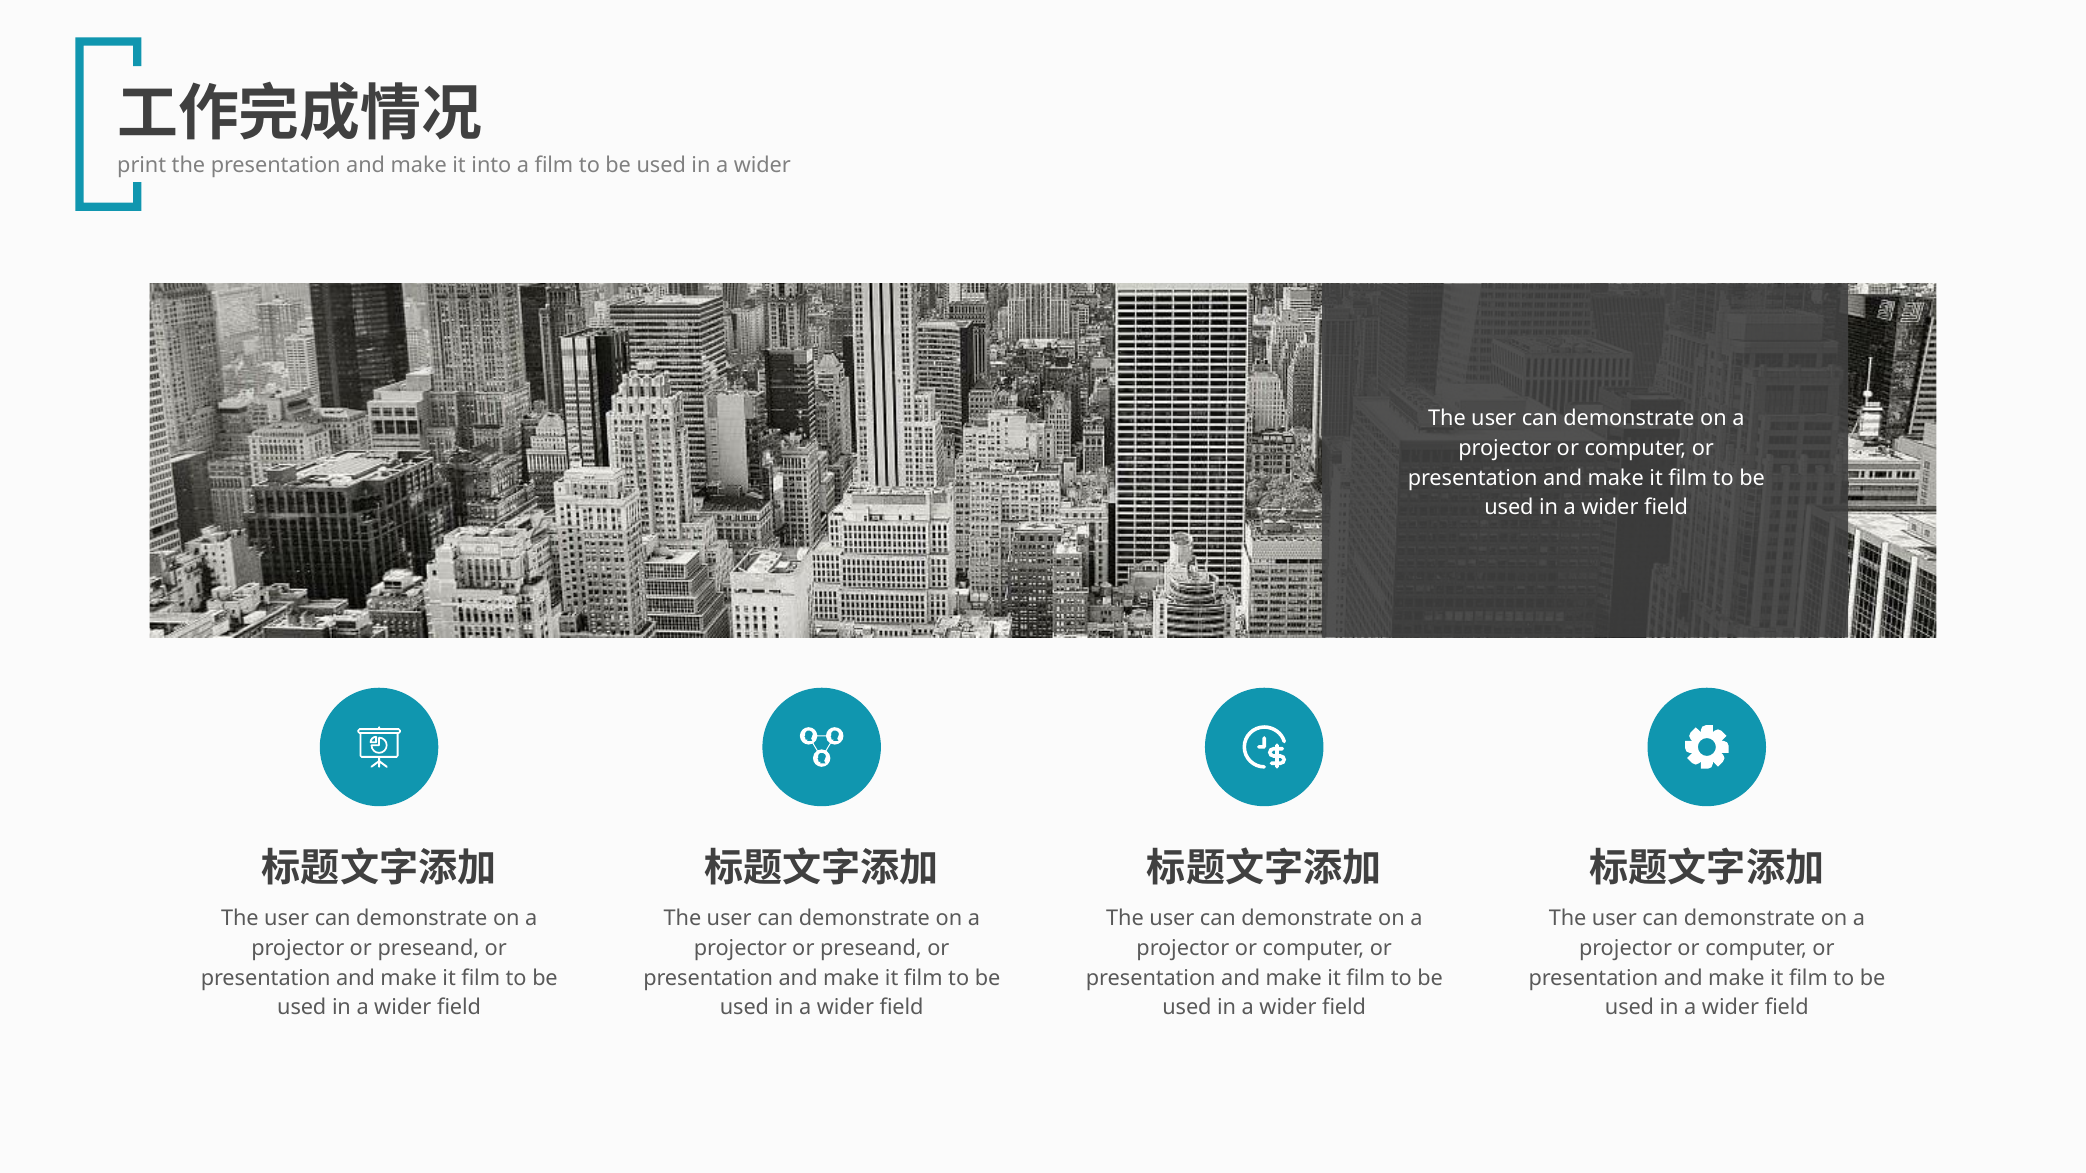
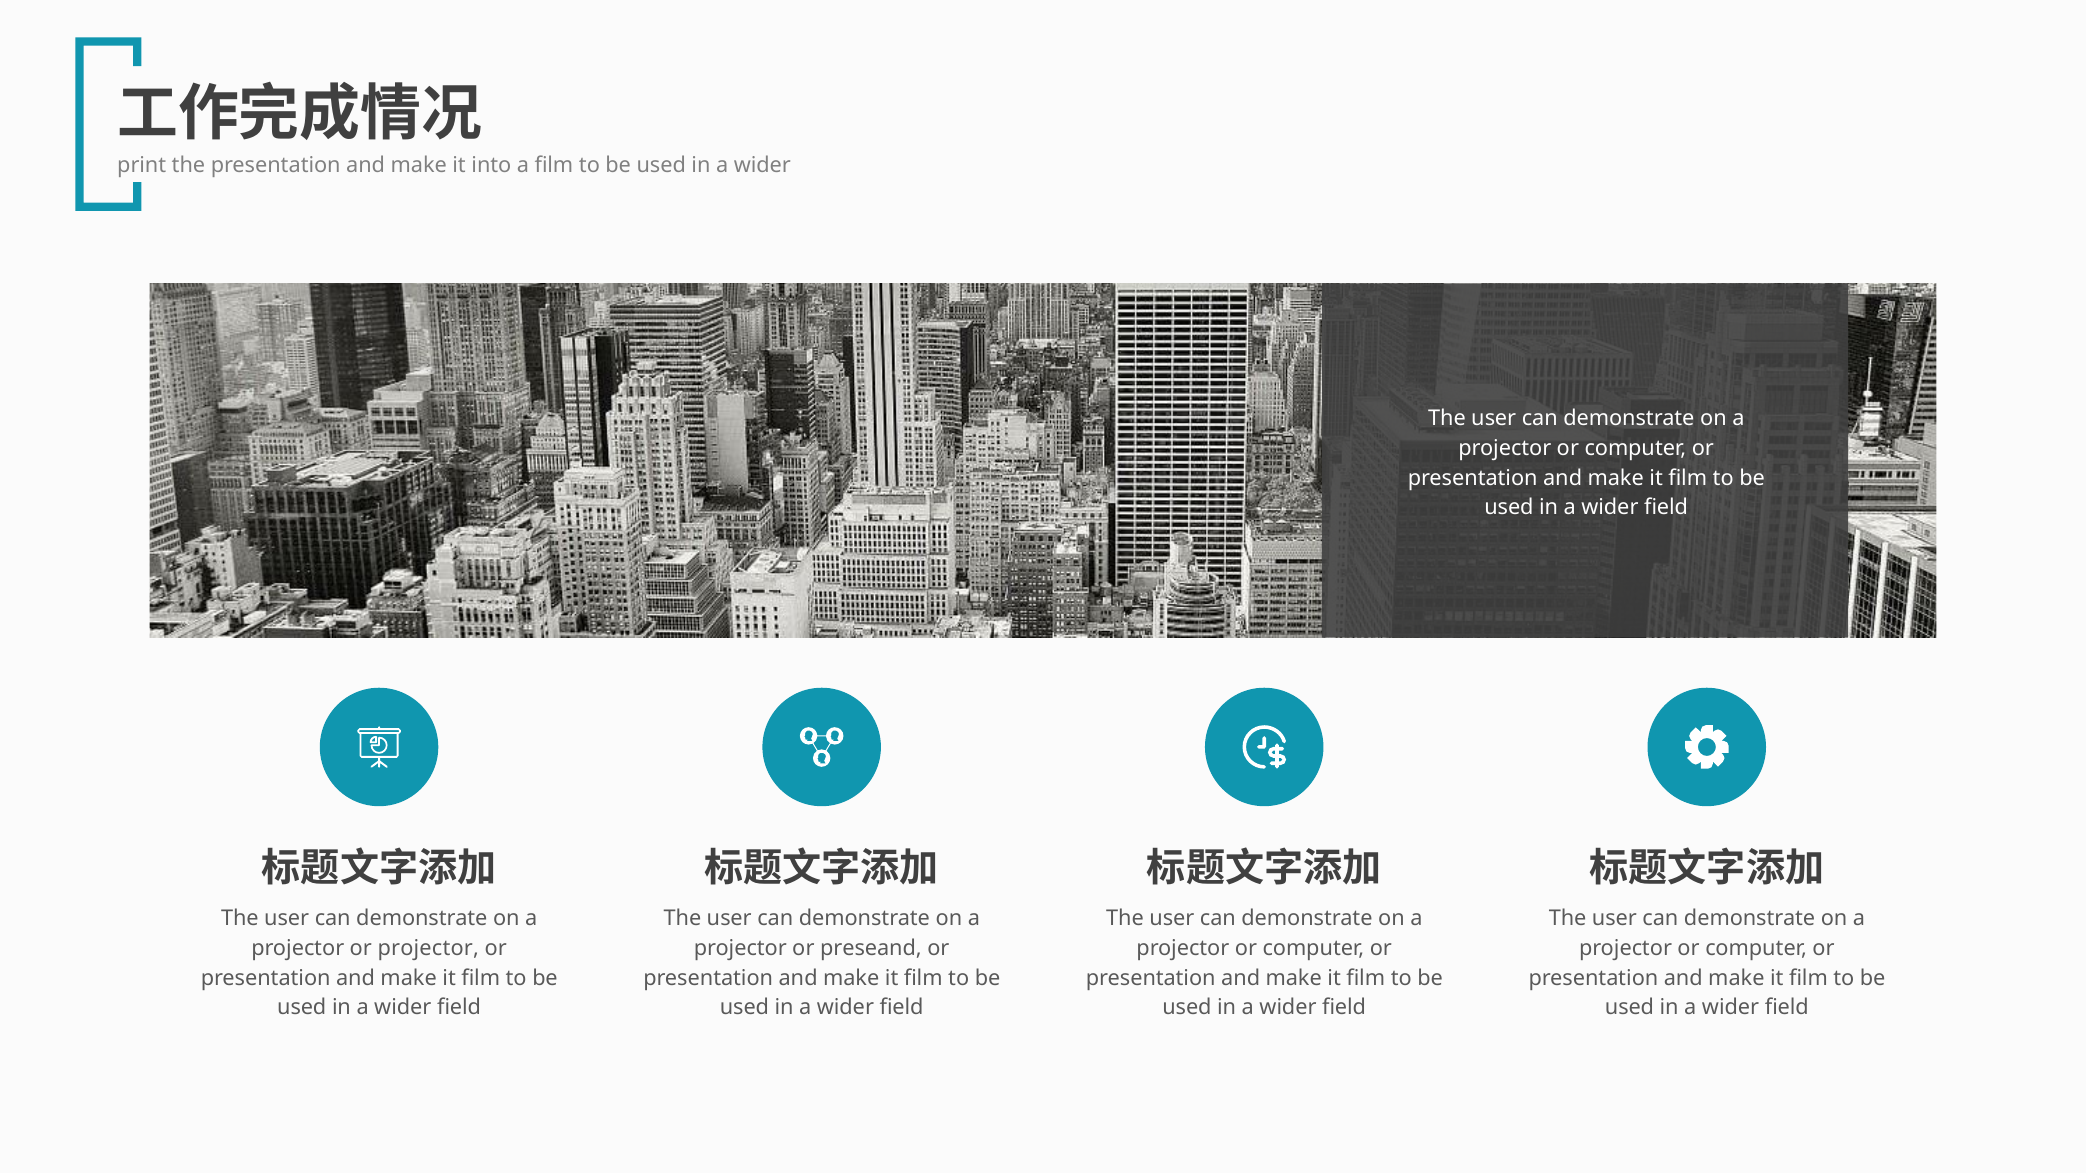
preseand: preseand -> projector (428, 949)
